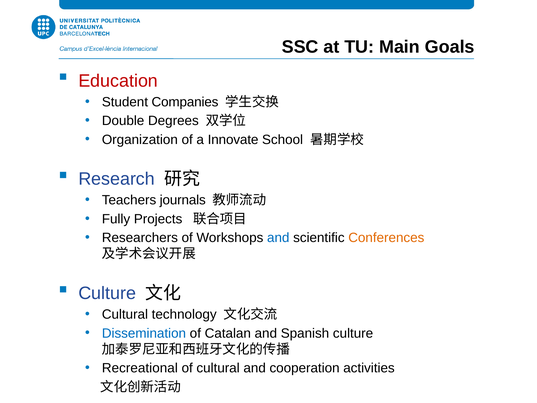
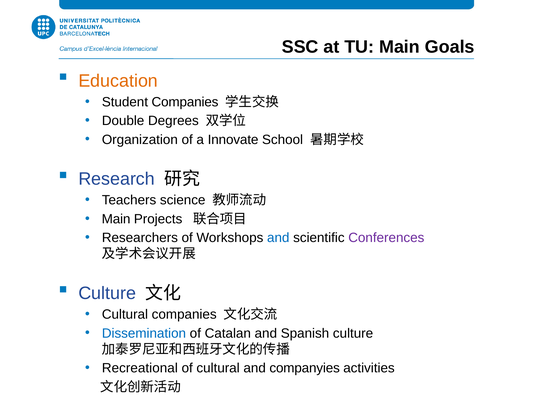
Education colour: red -> orange (118, 81)
journals: journals -> science (183, 200)
Fully: Fully -> Main (116, 219)
Conferences colour: orange -> purple (386, 238)
Cultural technology: technology -> companies (184, 314)
cooperation: cooperation -> companyies (305, 368)
